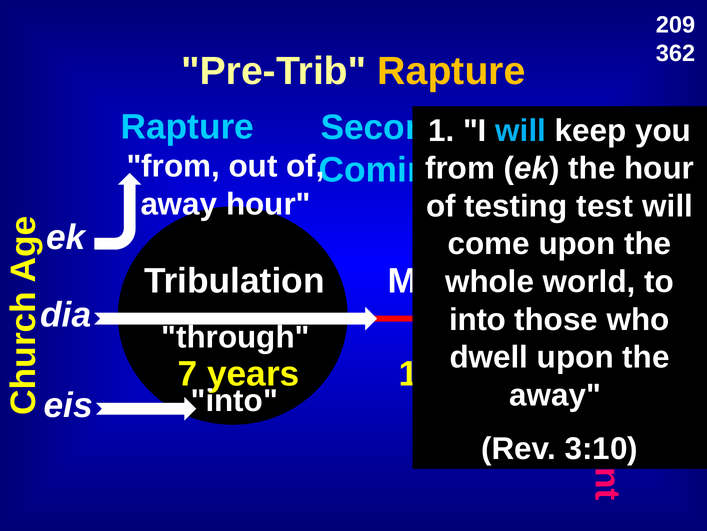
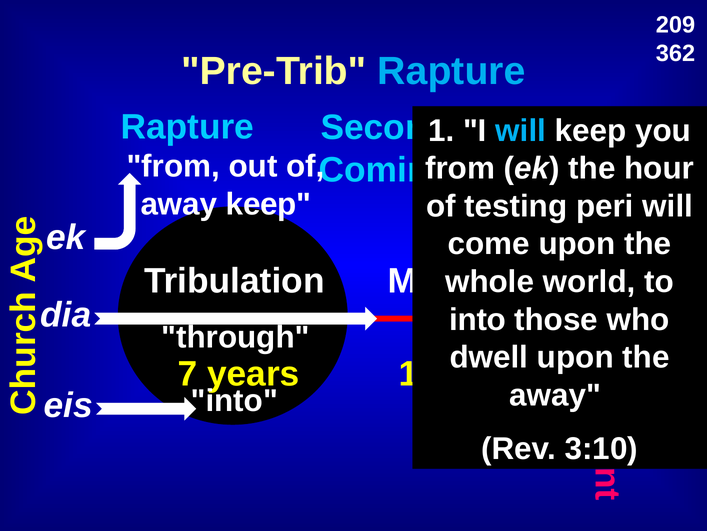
Rapture colour: yellow -> light blue (451, 71)
away hour: hour -> keep (269, 204)
test: test -> peri (605, 206)
